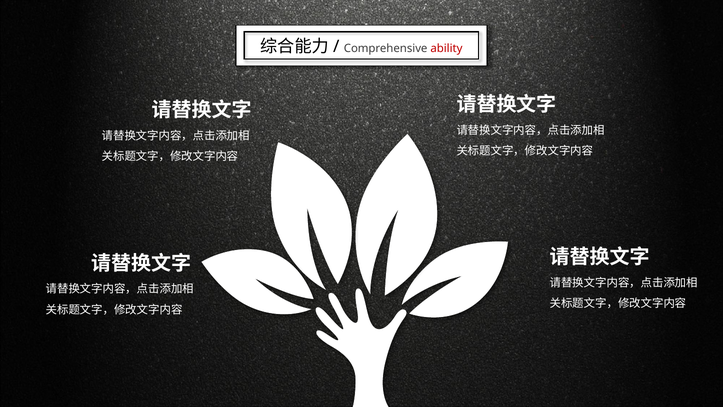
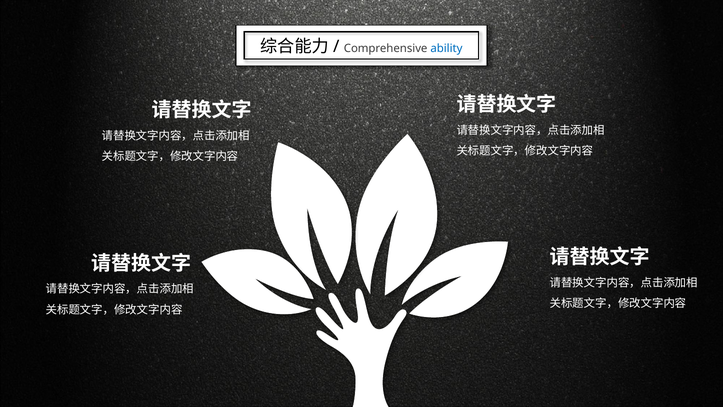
ability colour: red -> blue (446, 48)
